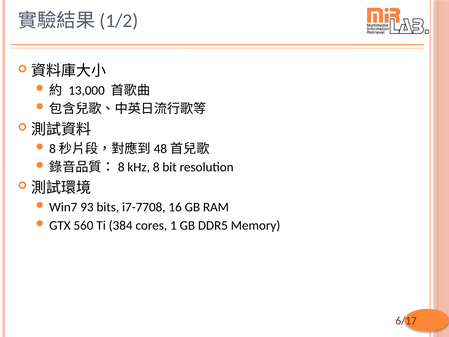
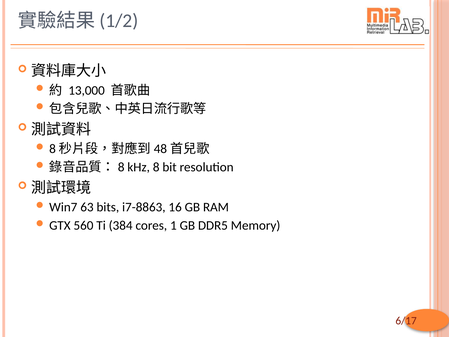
93: 93 -> 63 (87, 207)
i7-7708: i7-7708 -> i7-8863 (144, 207)
